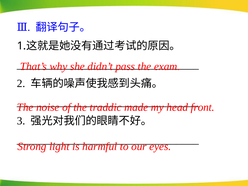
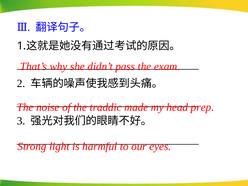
front: front -> prep (202, 107)
